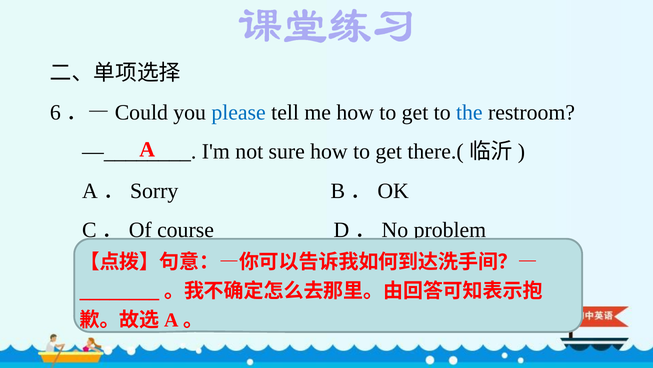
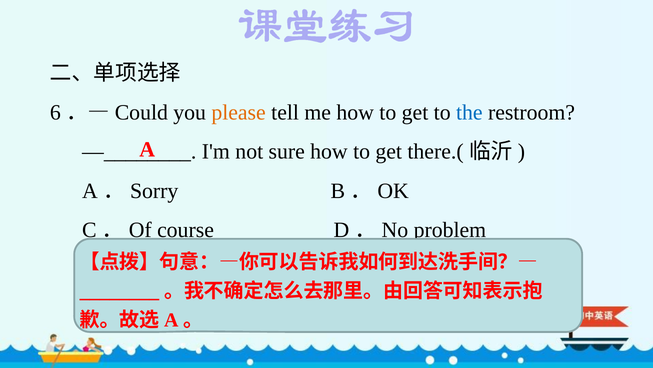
please colour: blue -> orange (239, 112)
